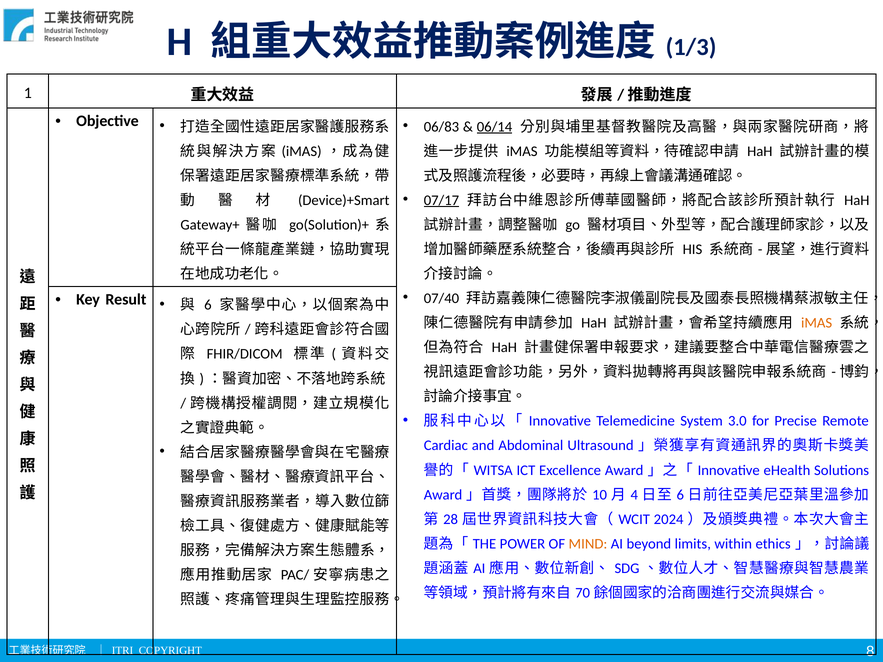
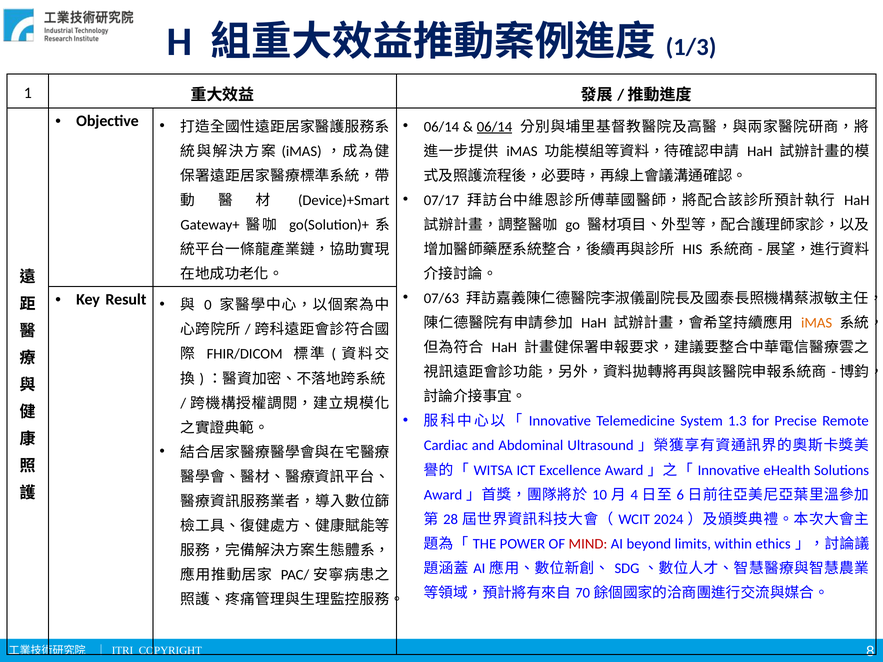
06/83: 06/83 -> 06/14 (441, 127)
07/17 underline: present -> none (441, 200)
07/40: 07/40 -> 07/63 (441, 299)
6: 6 -> 0 (208, 305)
3.0: 3.0 -> 1.3 (737, 421)
MIND colour: orange -> red (588, 544)
